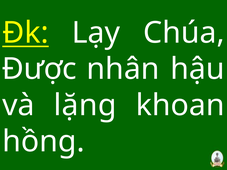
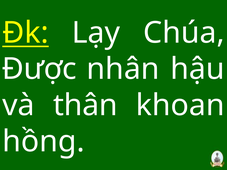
lặng: lặng -> thân (85, 105)
